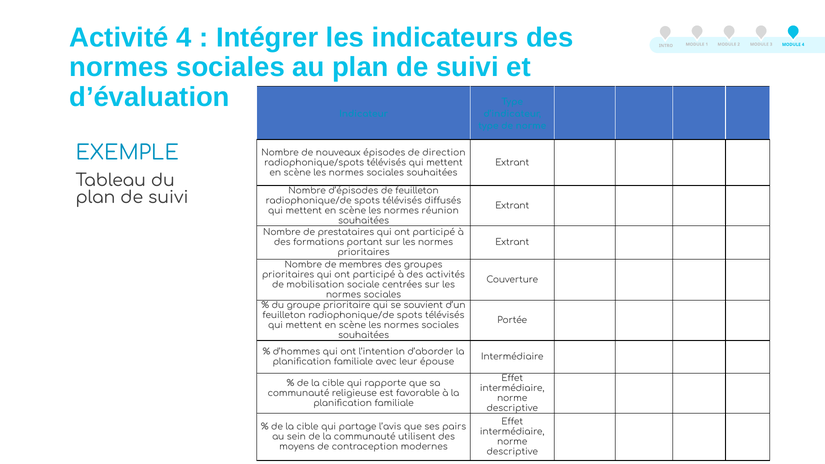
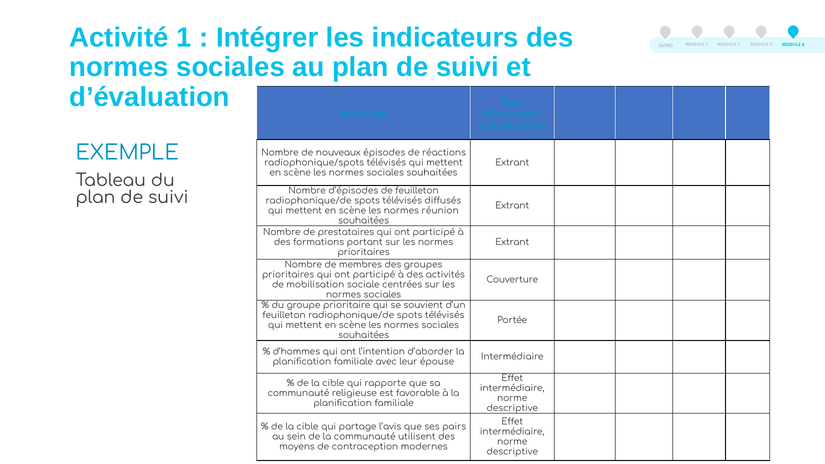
Activité 4: 4 -> 1 (184, 38)
direction: direction -> réactions (444, 153)
